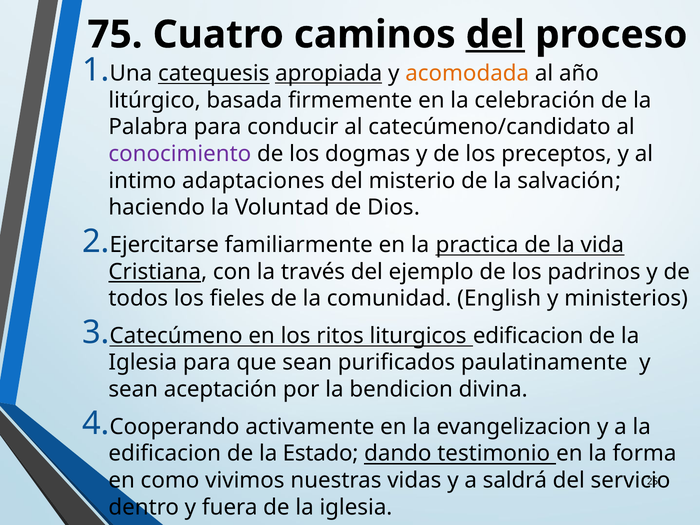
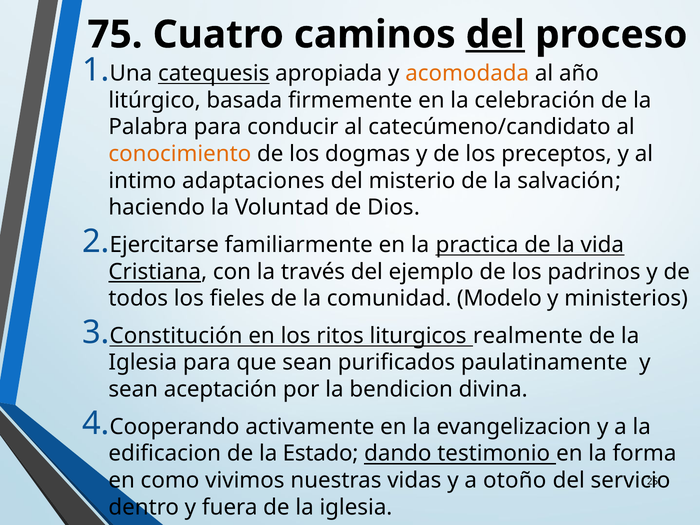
apropiada underline: present -> none (329, 73)
conocimiento colour: purple -> orange (180, 154)
English: English -> Modelo (499, 298)
Catecúmeno: Catecúmeno -> Constitución (176, 336)
liturgicos edificacion: edificacion -> realmente (528, 336)
saldrá: saldrá -> otoño (515, 480)
